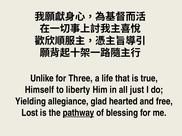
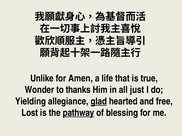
Three: Three -> Amen (81, 79)
Himself: Himself -> Wonder (39, 90)
liberty: liberty -> thanks (78, 90)
glad underline: none -> present (99, 102)
